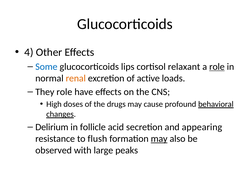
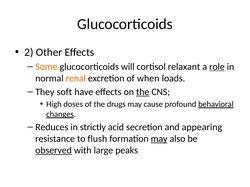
4: 4 -> 2 (29, 52)
Some colour: blue -> orange (46, 67)
lips: lips -> will (128, 67)
active: active -> when (148, 78)
They role: role -> soft (64, 92)
the underline: none -> present (143, 92)
Delirium: Delirium -> Reduces (52, 127)
follicle: follicle -> strictly (93, 127)
observed underline: none -> present (54, 151)
